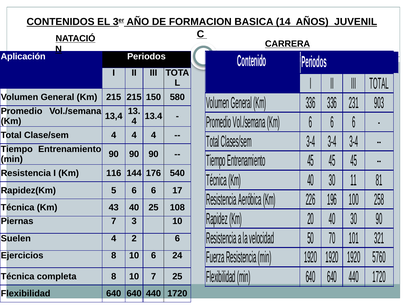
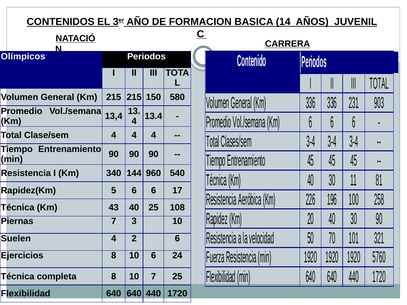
Aplicación: Aplicación -> Olímpicos (23, 56)
116: 116 -> 340 (114, 173)
176: 176 -> 960 (153, 173)
